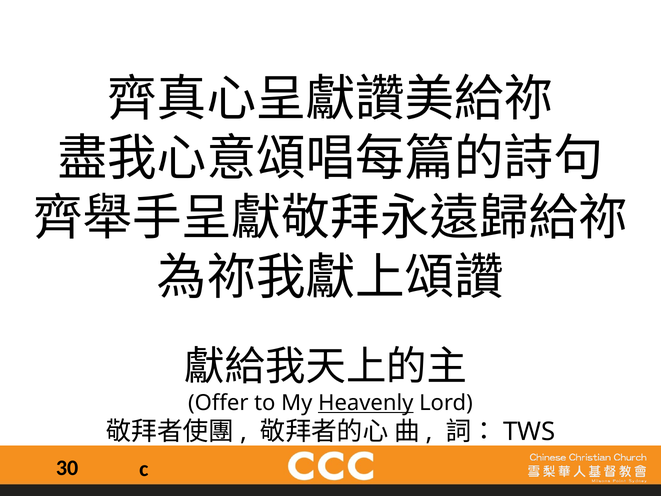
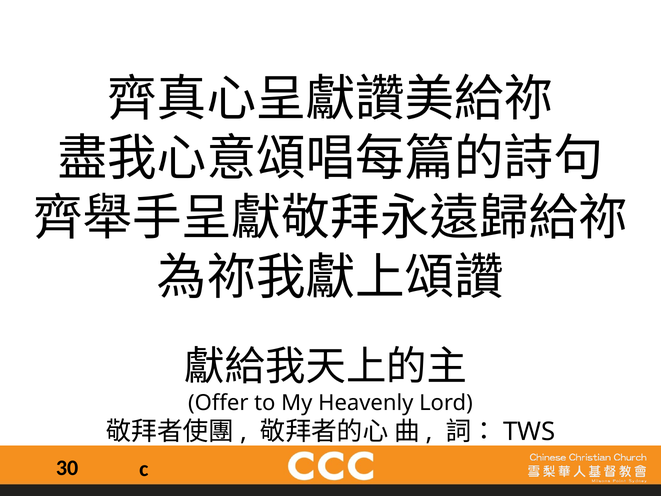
Heavenly underline: present -> none (366, 403)
